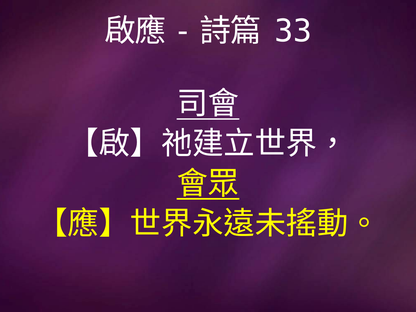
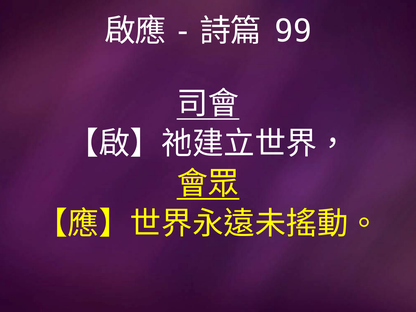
33: 33 -> 99 (293, 31)
